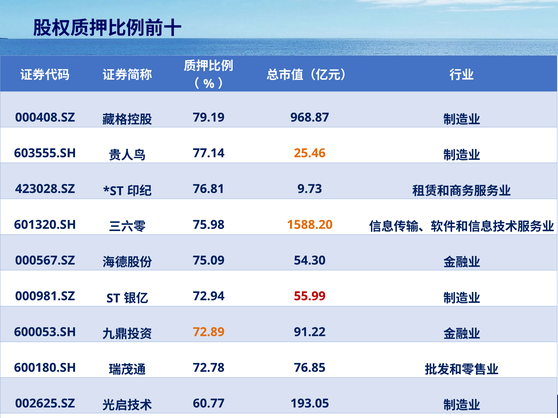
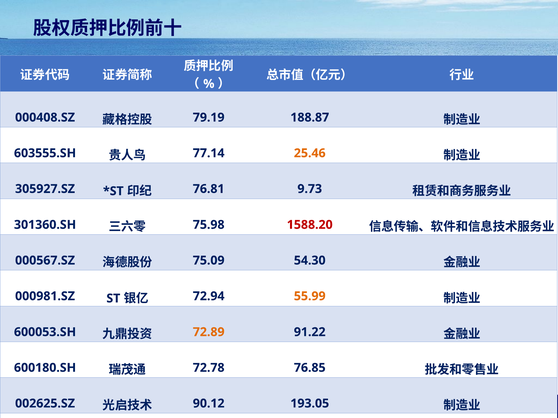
968.87: 968.87 -> 188.87 (310, 118)
423028.SZ: 423028.SZ -> 305927.SZ (45, 189)
601320.SH: 601320.SH -> 301360.SH (45, 225)
1588.20 colour: orange -> red (310, 225)
55.99 colour: red -> orange (310, 296)
60.77: 60.77 -> 90.12 (209, 404)
